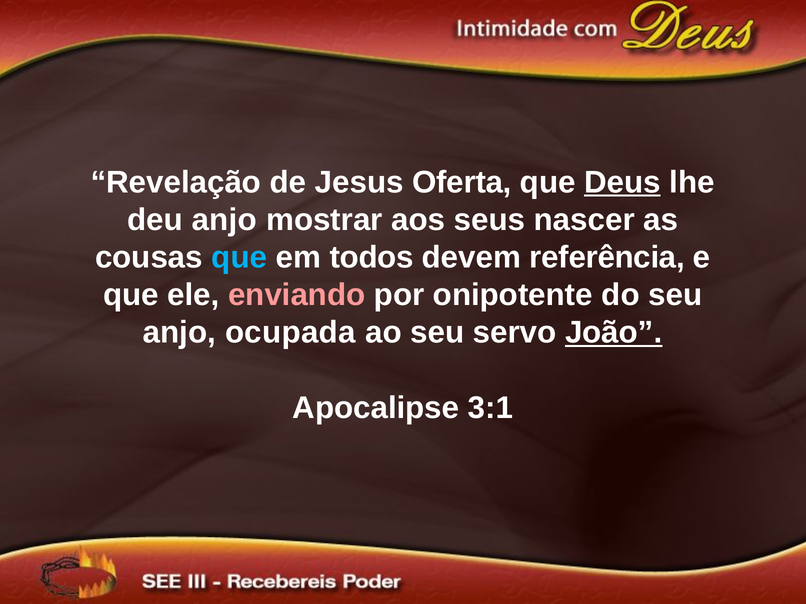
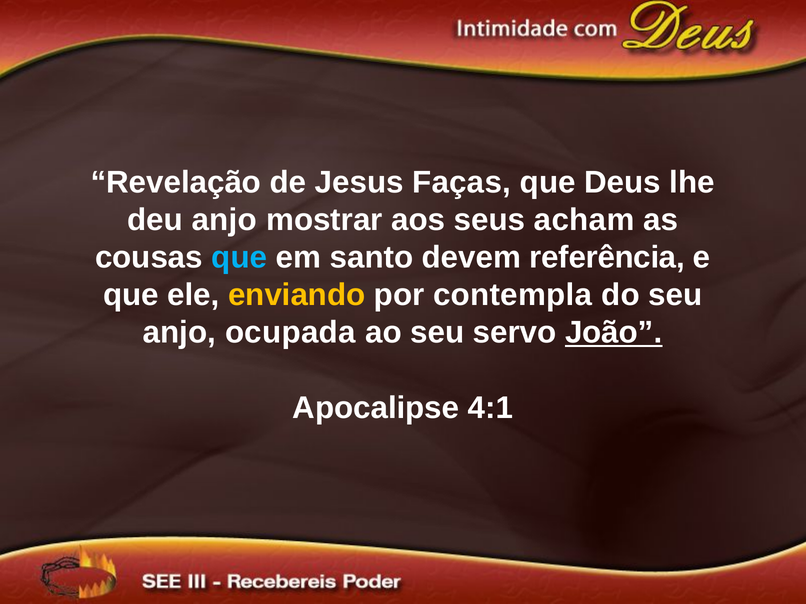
Oferta: Oferta -> Faças (462, 182)
Deus underline: present -> none (622, 182)
nascer: nascer -> acham (584, 220)
todos: todos -> santo (371, 258)
enviando colour: pink -> yellow (297, 295)
onipotente: onipotente -> contempla (513, 295)
3:1: 3:1 -> 4:1 (491, 408)
